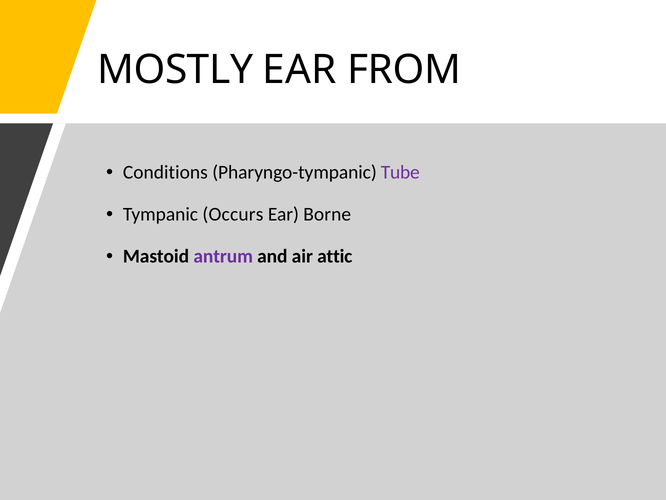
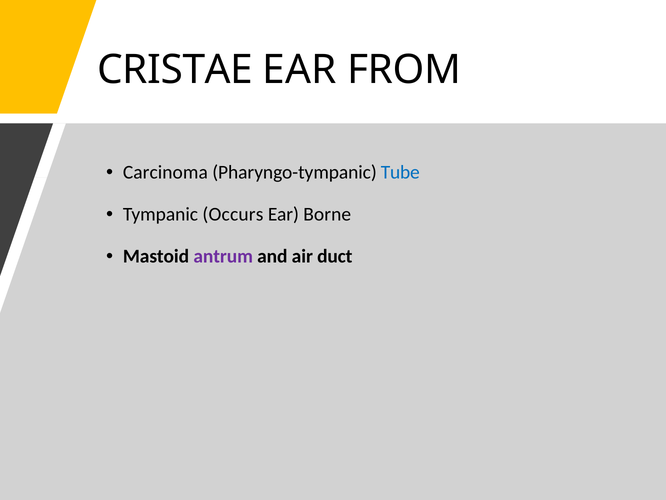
MOSTLY: MOSTLY -> CRISTAE (175, 70)
Conditions: Conditions -> Carcinoma (165, 172)
Tube colour: purple -> blue (400, 172)
attic: attic -> duct (335, 256)
